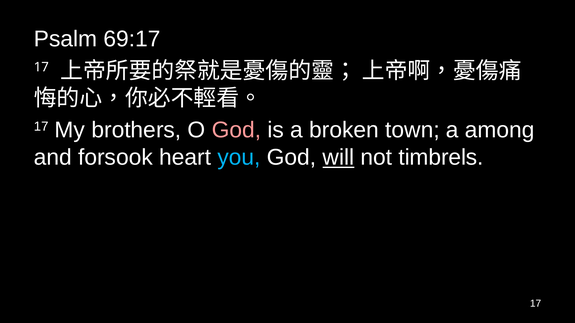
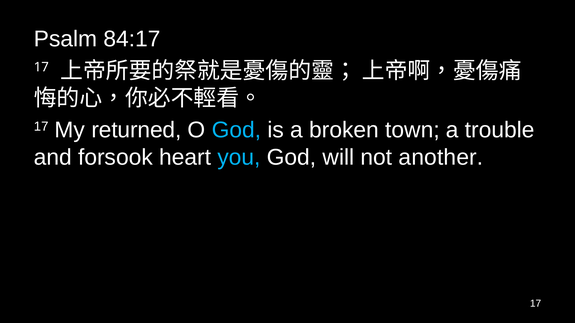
69:17: 69:17 -> 84:17 (132, 39)
brothers: brothers -> returned (136, 130)
God colour: pink -> light blue (236, 130)
among: among -> trouble (500, 130)
will underline: present -> none (338, 158)
timbrels: timbrels -> another (441, 158)
